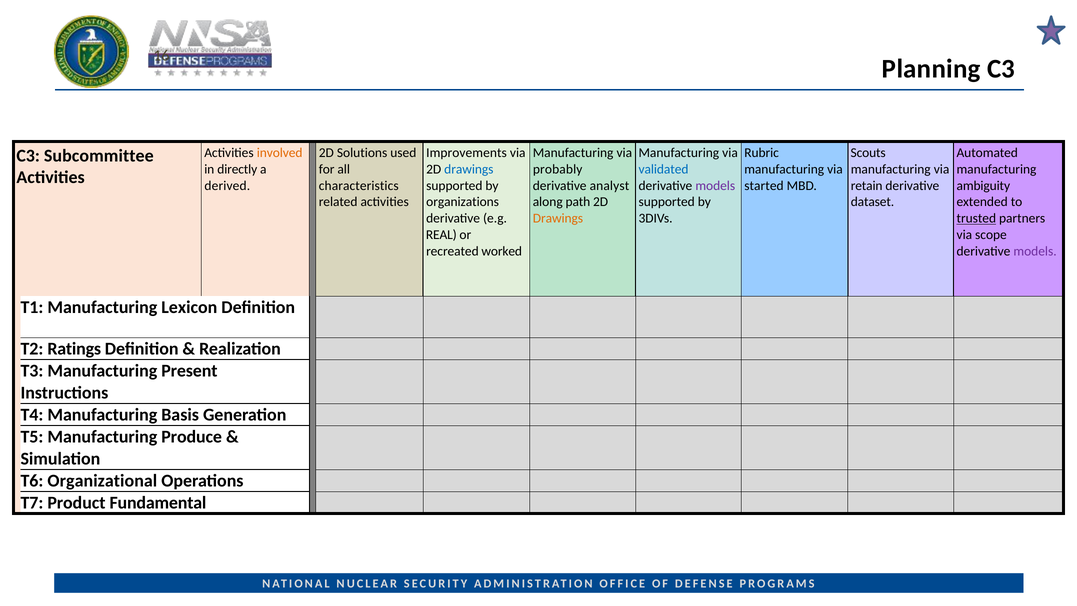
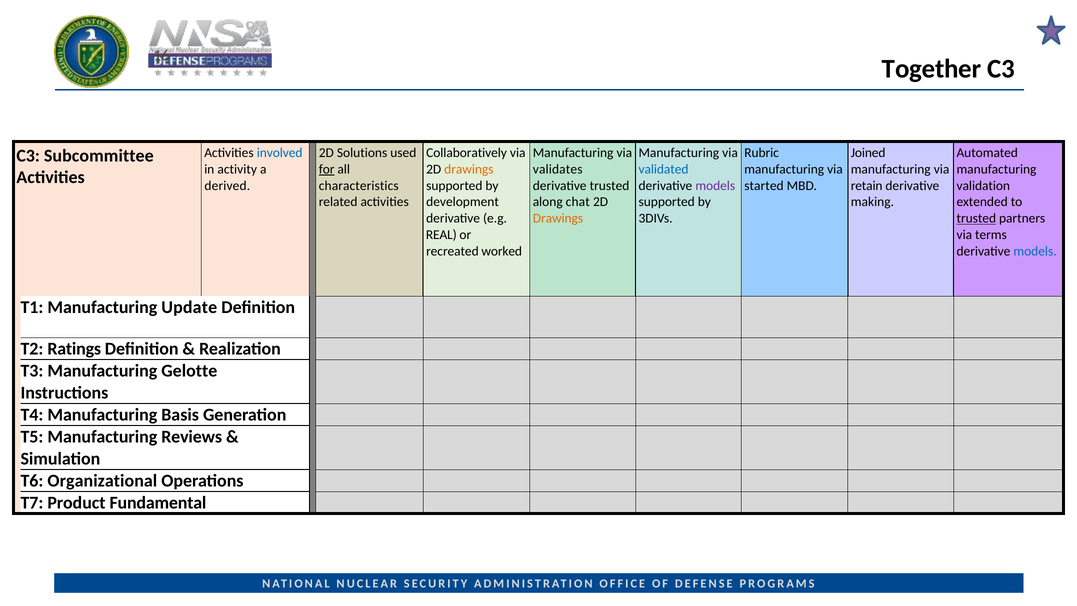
Planning: Planning -> Together (932, 69)
involved colour: orange -> blue (280, 153)
Improvements: Improvements -> Collaboratively (467, 153)
Scouts: Scouts -> Joined (868, 153)
directly: directly -> activity (237, 169)
for underline: none -> present (327, 169)
drawings colour: blue -> orange (469, 169)
probably: probably -> validates (558, 169)
derivative analyst: analyst -> trusted (610, 186)
ambiguity: ambiguity -> validation (983, 186)
organizations: organizations -> development (463, 202)
path: path -> chat (578, 202)
dataset: dataset -> making (872, 202)
scope: scope -> terms (991, 235)
models colour: purple -> blue (1035, 251)
Lexicon: Lexicon -> Update (189, 307)
Present: Present -> Gelotte (189, 371)
Produce: Produce -> Reviews (192, 437)
